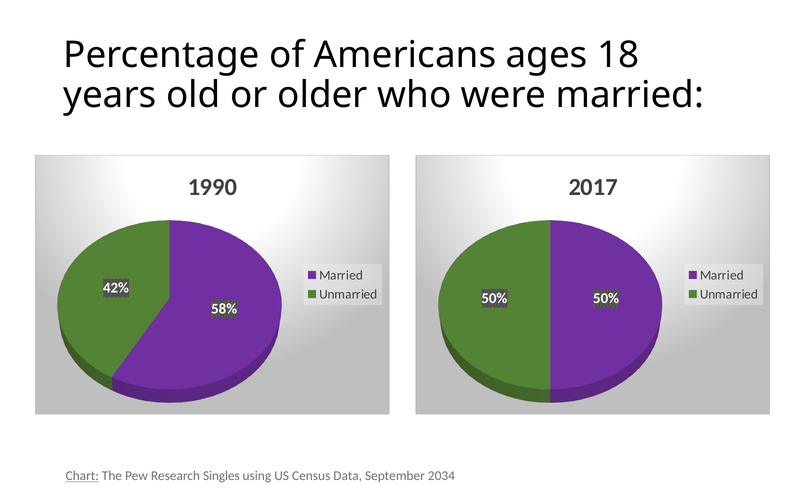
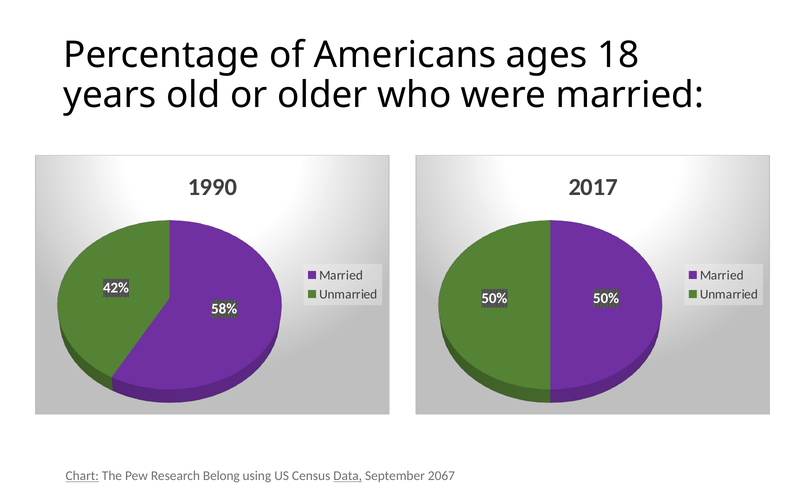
Singles: Singles -> Belong (221, 476)
Data underline: none -> present (348, 476)
2034: 2034 -> 2067 (441, 476)
